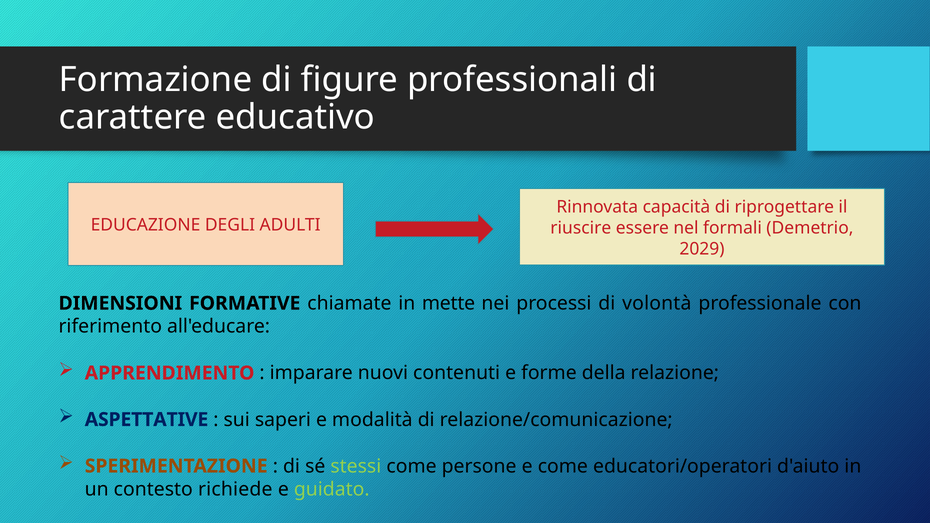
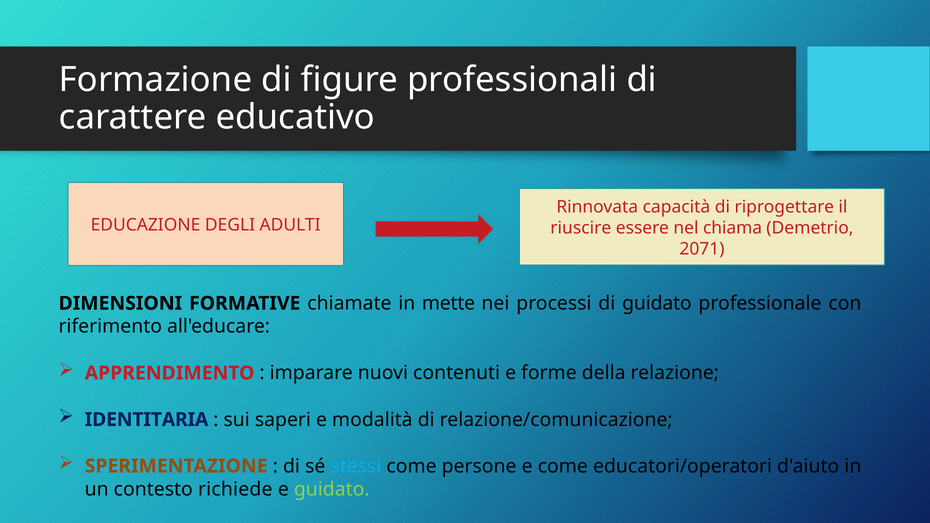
formali: formali -> chiama (733, 228)
2029: 2029 -> 2071 (702, 249)
di volontà: volontà -> guidato (657, 303)
ASPETTATIVE: ASPETTATIVE -> IDENTITARIA (147, 420)
stessi colour: light green -> light blue (356, 466)
